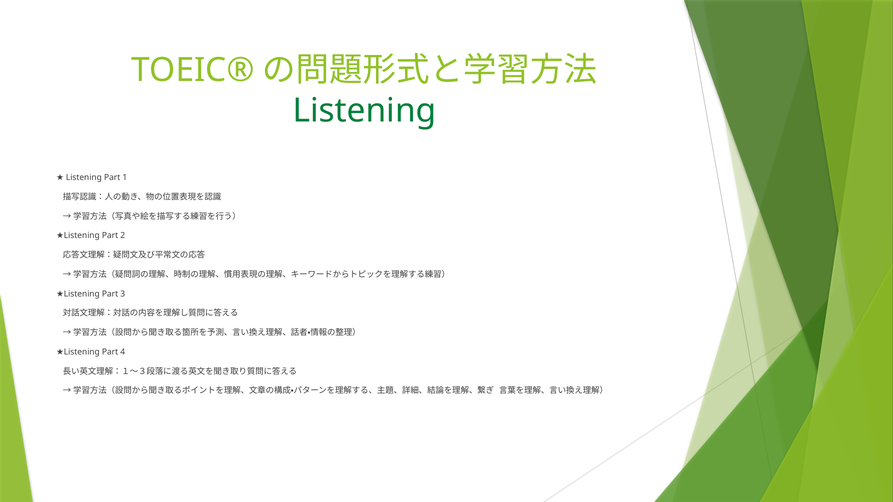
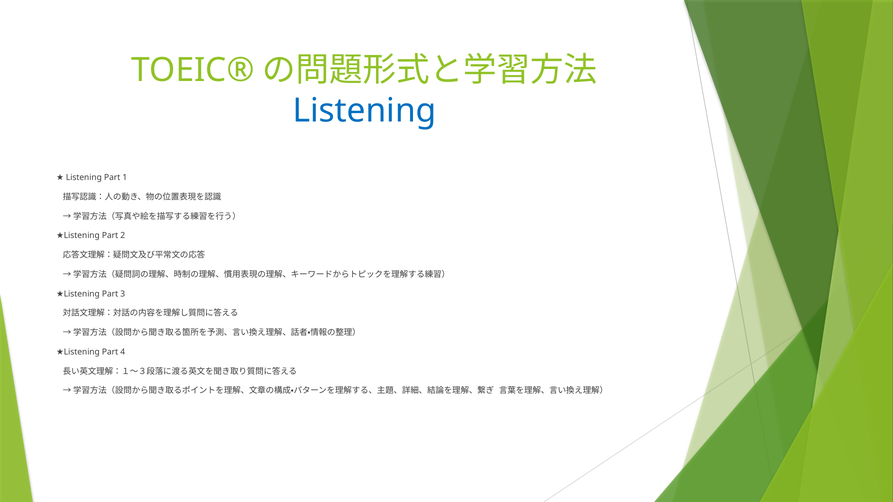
Listening colour: green -> blue (364, 111)
